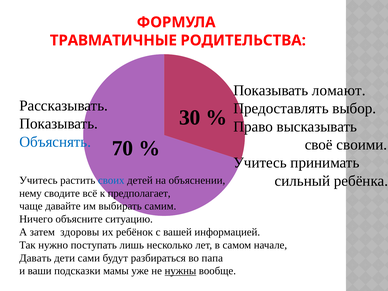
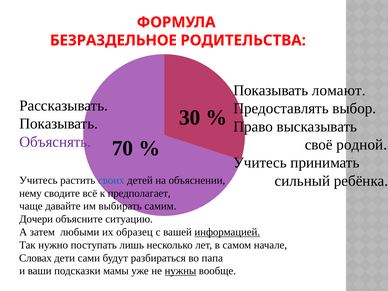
ТРАВМАТИЧНЫЕ: ТРАВМАТИЧНЫЕ -> БЕЗРАЗДЕЛЬНОЕ (113, 40)
Объяснять colour: blue -> purple (55, 142)
своими: своими -> родной (362, 145)
Ничего: Ничего -> Дочери (36, 219)
здоровы: здоровы -> любыми (80, 232)
ребёнок: ребёнок -> образец (134, 232)
информацией underline: none -> present (227, 232)
Давать: Давать -> Словах (35, 258)
